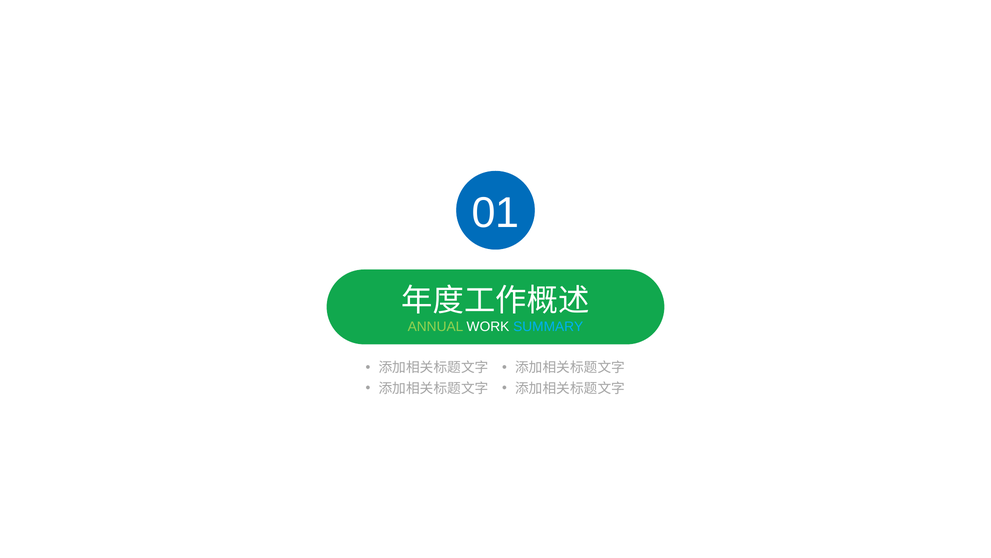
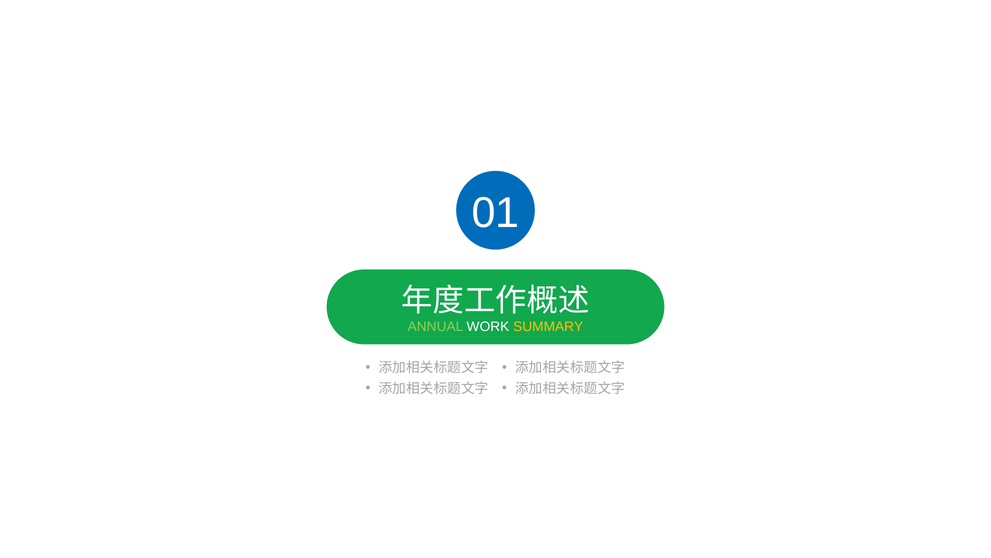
SUMMARY colour: light blue -> yellow (548, 326)
